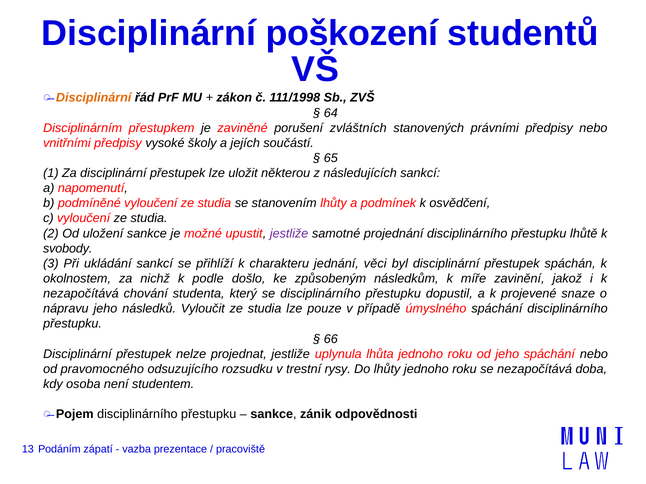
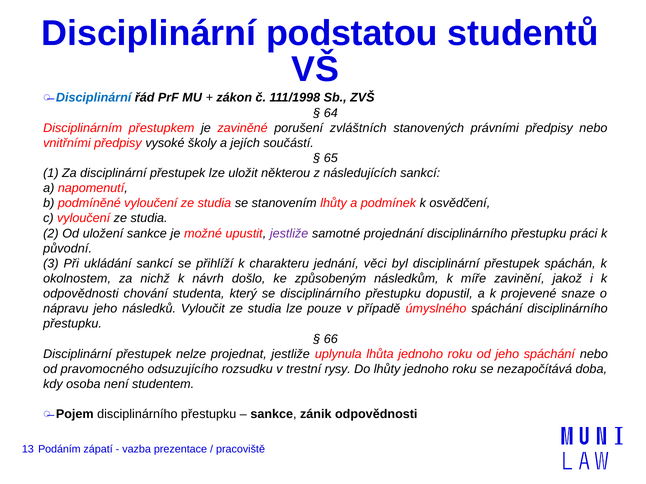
poškození: poškození -> podstatou (352, 34)
Disciplinární colour: orange -> blue (94, 98)
lhůtě: lhůtě -> práci (584, 234)
svobody: svobody -> původní (68, 249)
podle: podle -> návrh (208, 279)
nezapočítává: nezapočítává -> odpovědnosti (81, 294)
